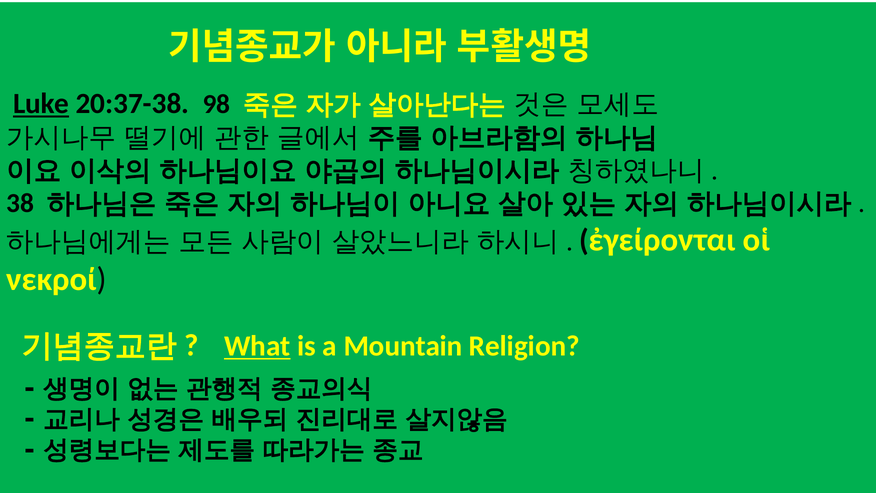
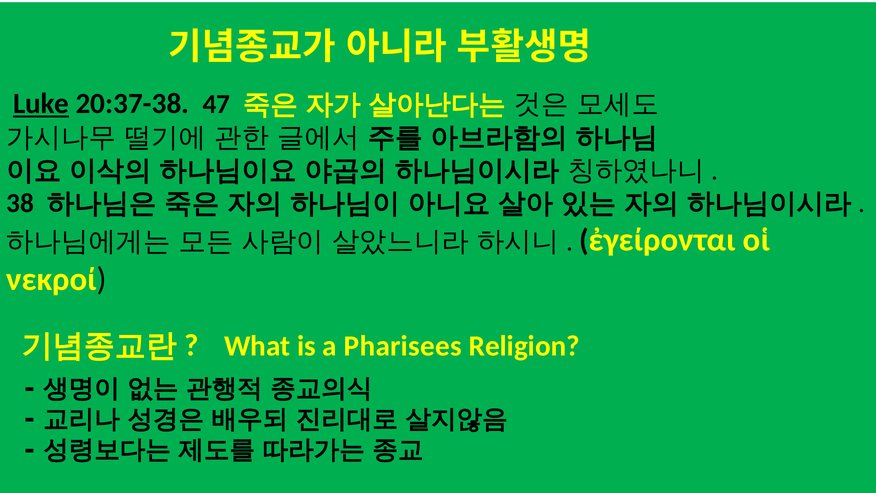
98: 98 -> 47 (216, 104)
What underline: present -> none (257, 346)
Mountain: Mountain -> Pharisees (403, 346)
